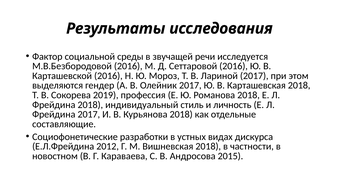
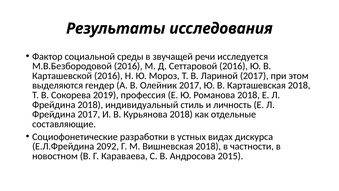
2012: 2012 -> 2092 (108, 146)
